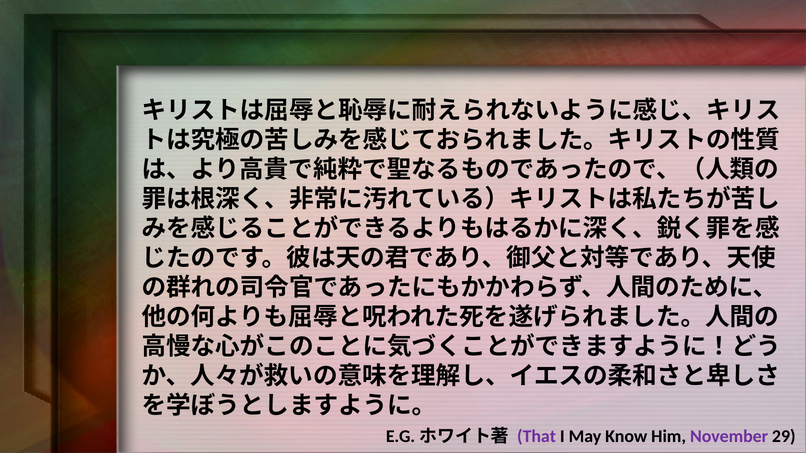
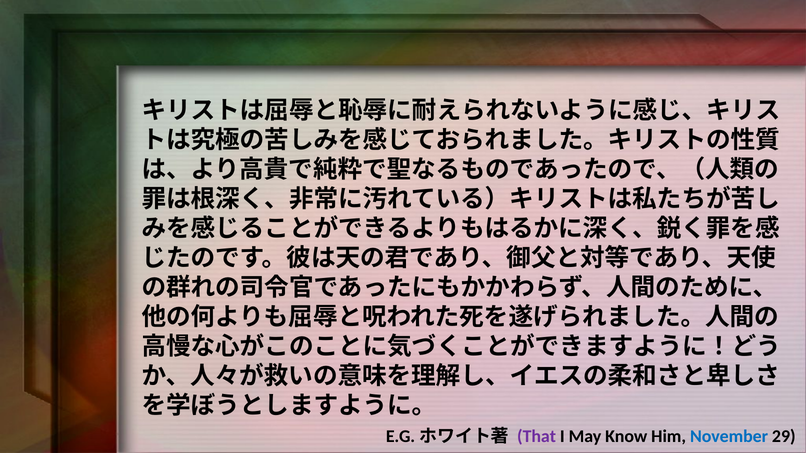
November colour: purple -> blue (729, 437)
